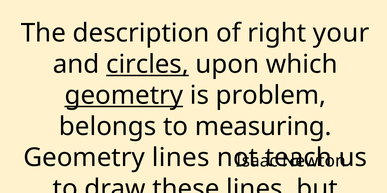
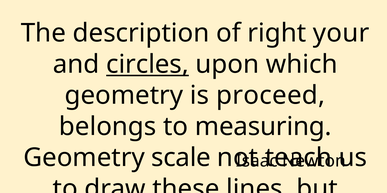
geometry underline: present -> none (124, 96)
problem: problem -> proceed (271, 96)
Geometry lines: lines -> scale (181, 158)
